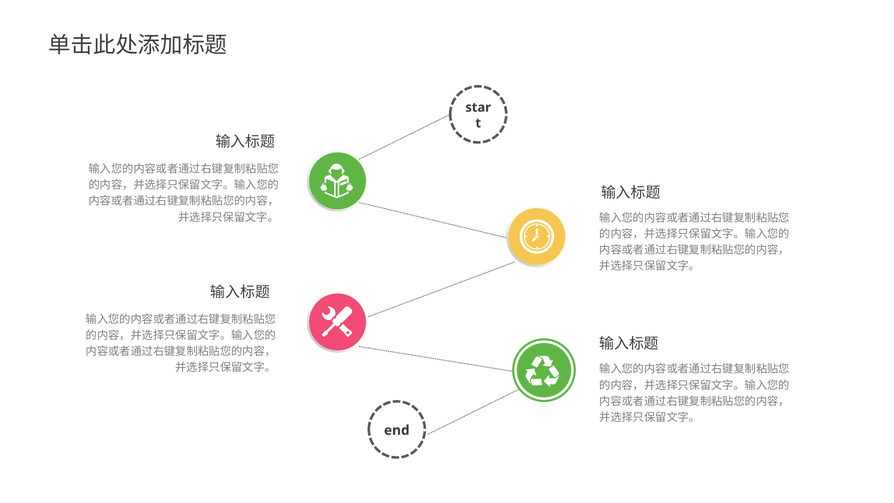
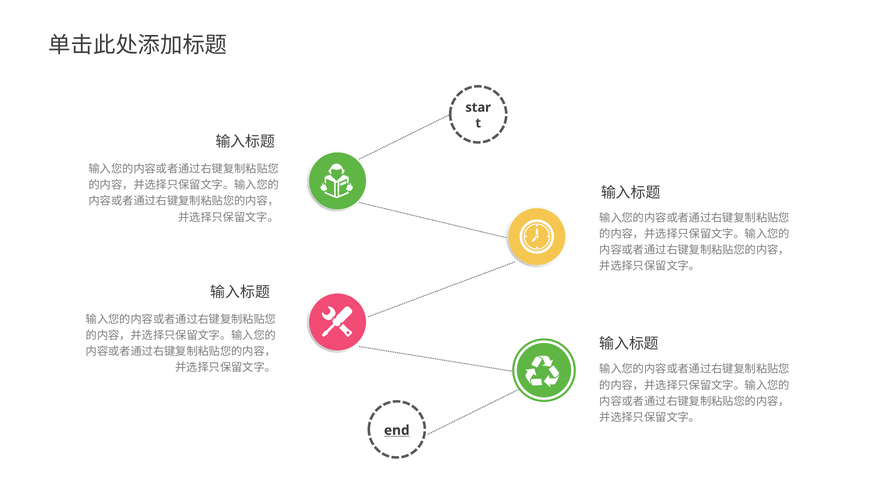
end underline: none -> present (397, 430)
